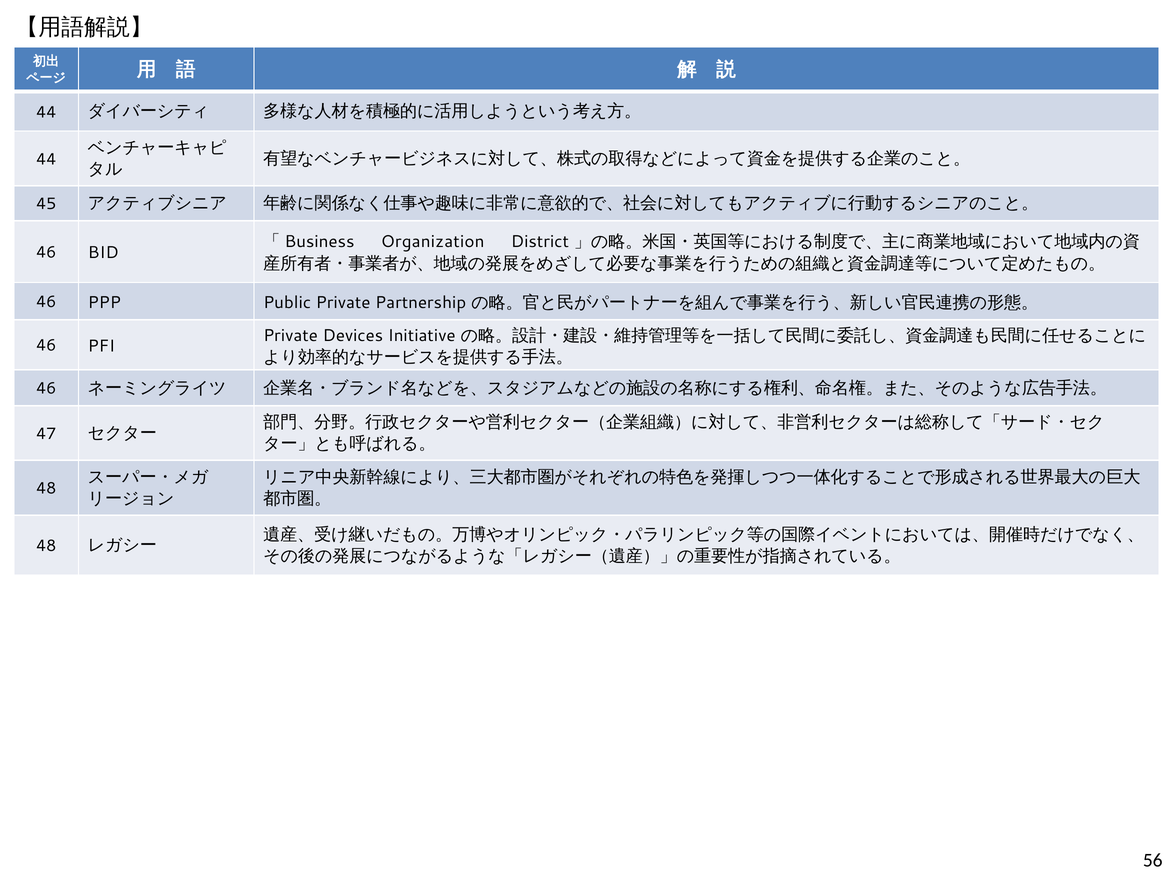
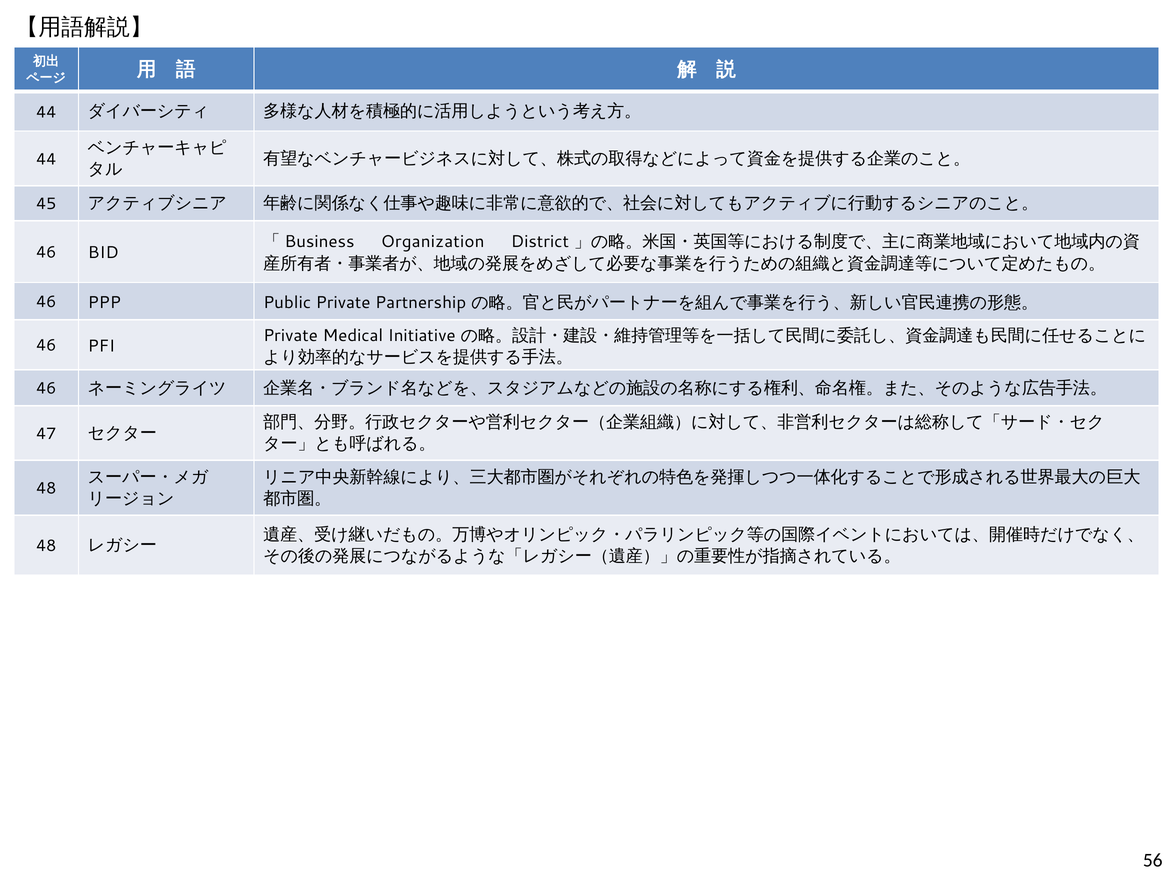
Devices: Devices -> Medical (353, 336)
